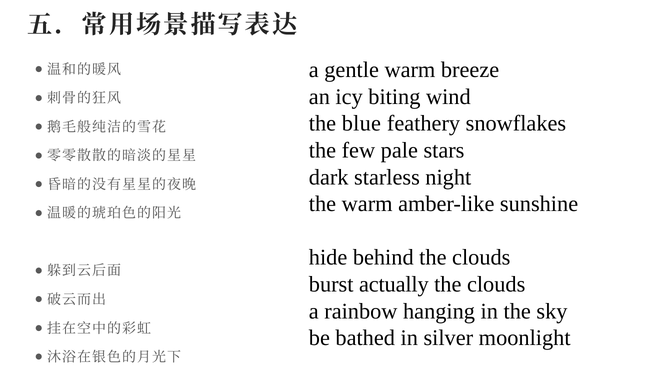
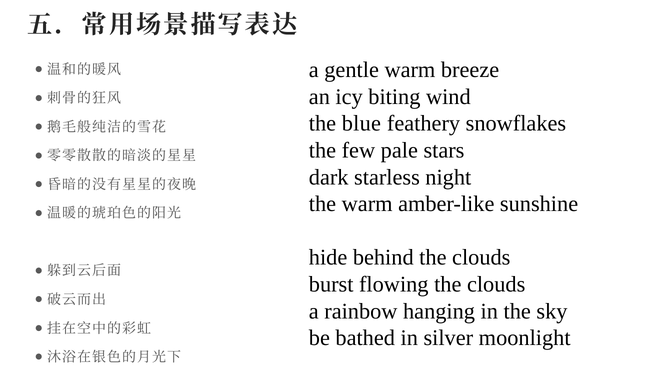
actually: actually -> flowing (394, 284)
